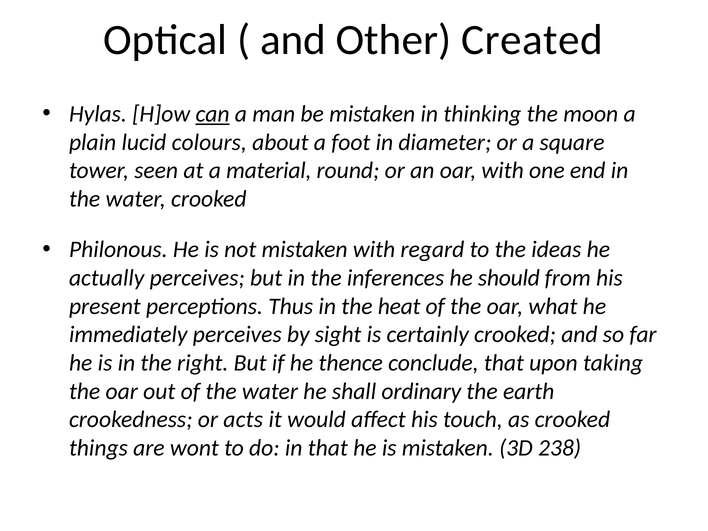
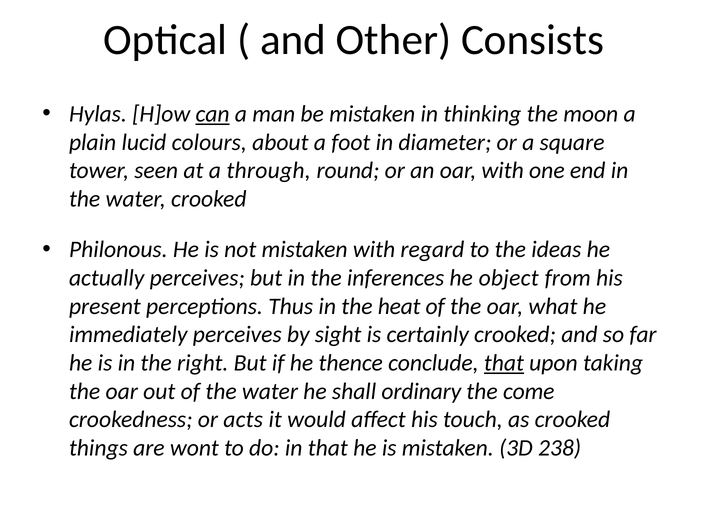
Created: Created -> Consists (532, 40)
material: material -> through (269, 171)
should: should -> object (509, 278)
that underline: none -> present (504, 363)
earth: earth -> come (529, 391)
